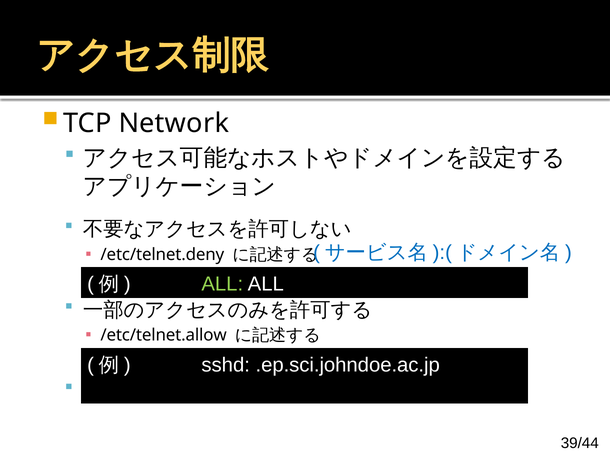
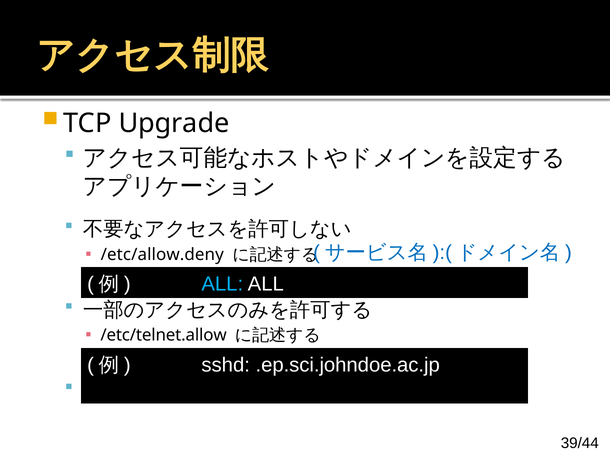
Network: Network -> Upgrade (174, 123)
/etc/telnet.deny: /etc/telnet.deny -> /etc/allow.deny (162, 255)
ALL colour: light green -> light blue (222, 284)
